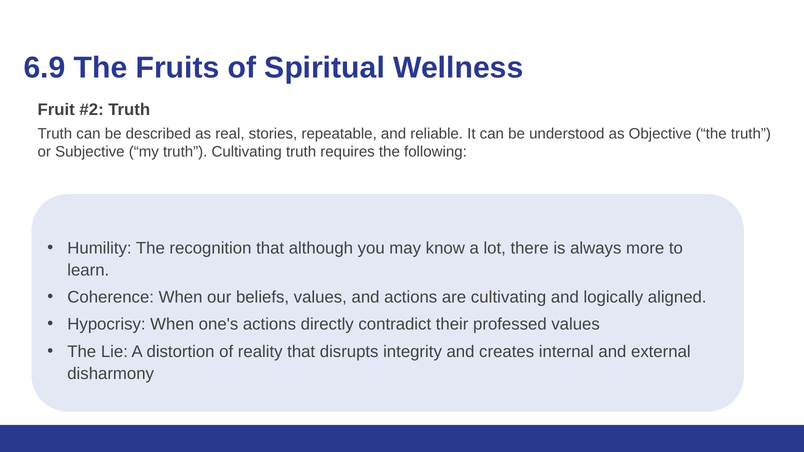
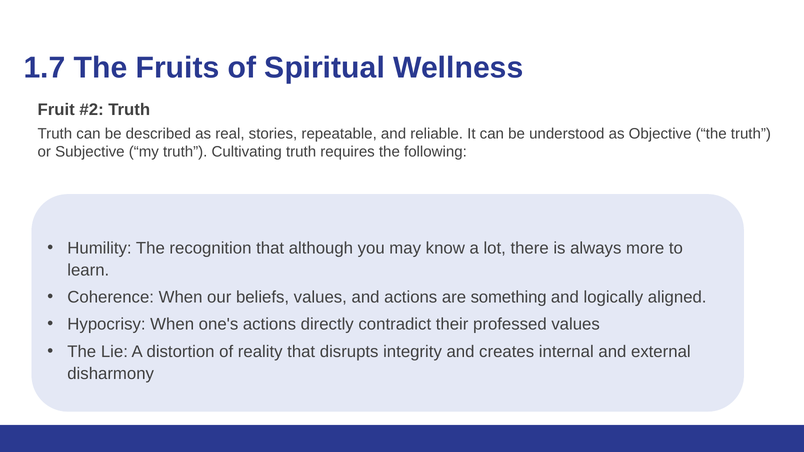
6.9: 6.9 -> 1.7 (44, 68)
are cultivating: cultivating -> something (509, 297)
